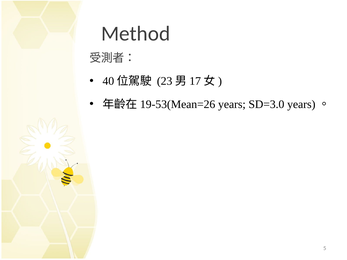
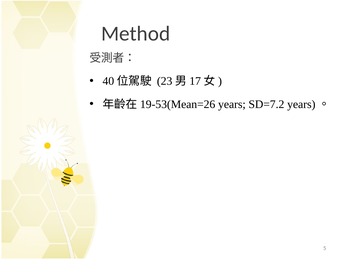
SD=3.0: SD=3.0 -> SD=7.2 (266, 104)
